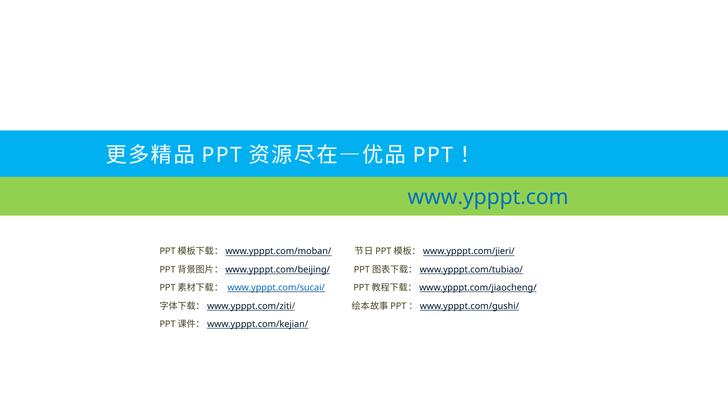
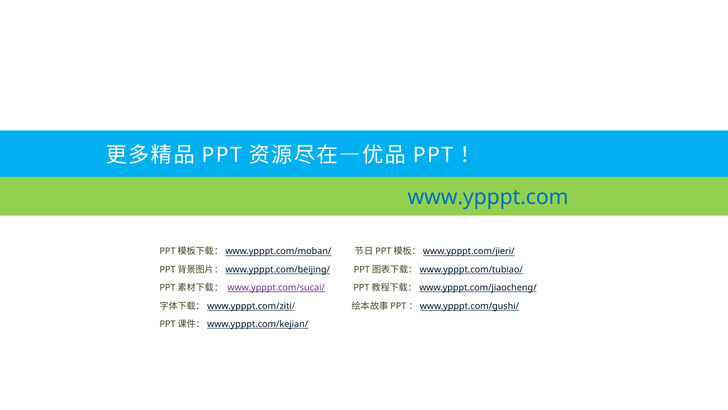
www.ypppt.com/sucai/ colour: blue -> purple (276, 287)
